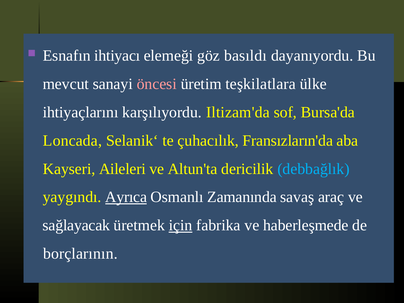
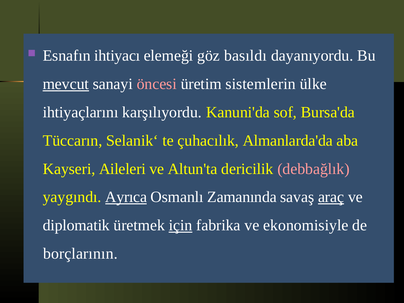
mevcut underline: none -> present (66, 84)
teşkilatlara: teşkilatlara -> sistemlerin (261, 84)
Iltizam'da: Iltizam'da -> Kanuni'da (238, 112)
Loncada: Loncada -> Tüccarın (73, 141)
Fransızların'da: Fransızların'da -> Almanlarda'da (288, 141)
debbağlık colour: light blue -> pink (313, 169)
araç underline: none -> present (331, 197)
sağlayacak: sağlayacak -> diplomatik (76, 225)
haberleşmede: haberleşmede -> ekonomisiyle (306, 225)
